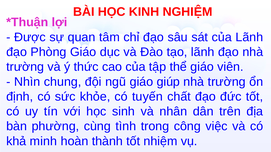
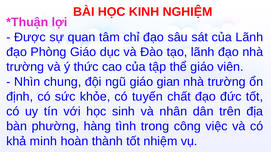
giúp: giúp -> gian (168, 82)
cùng: cùng -> hàng (97, 127)
